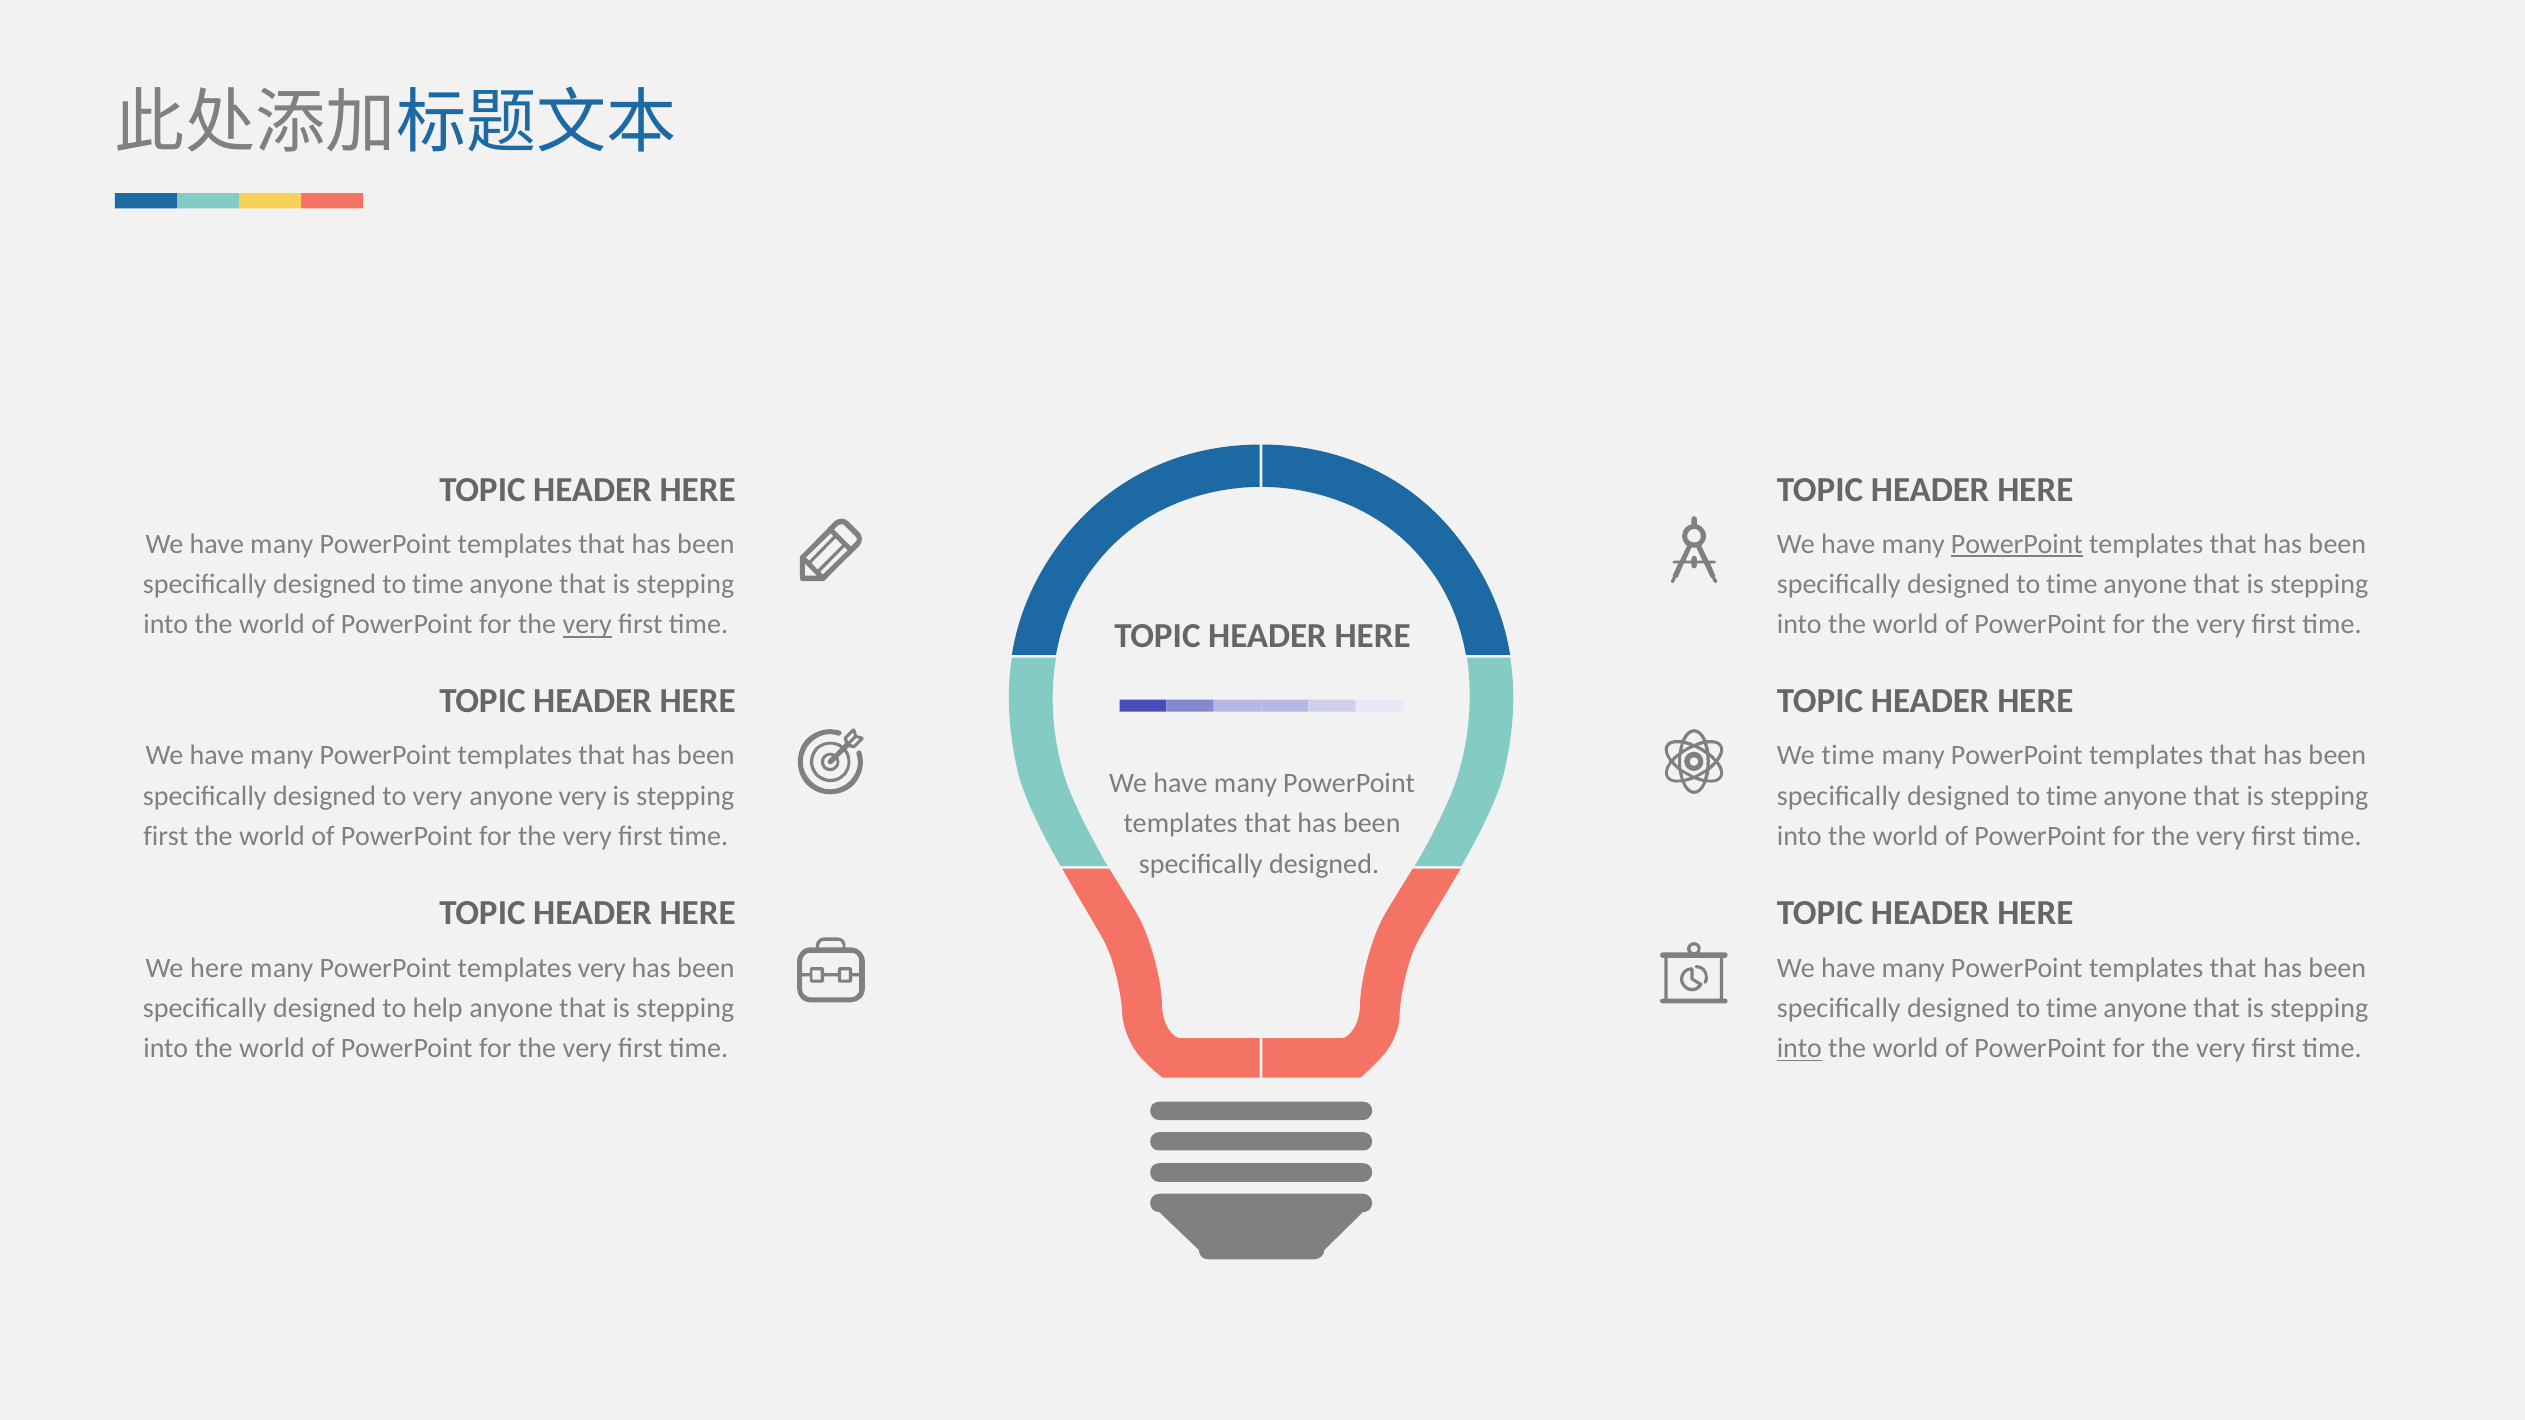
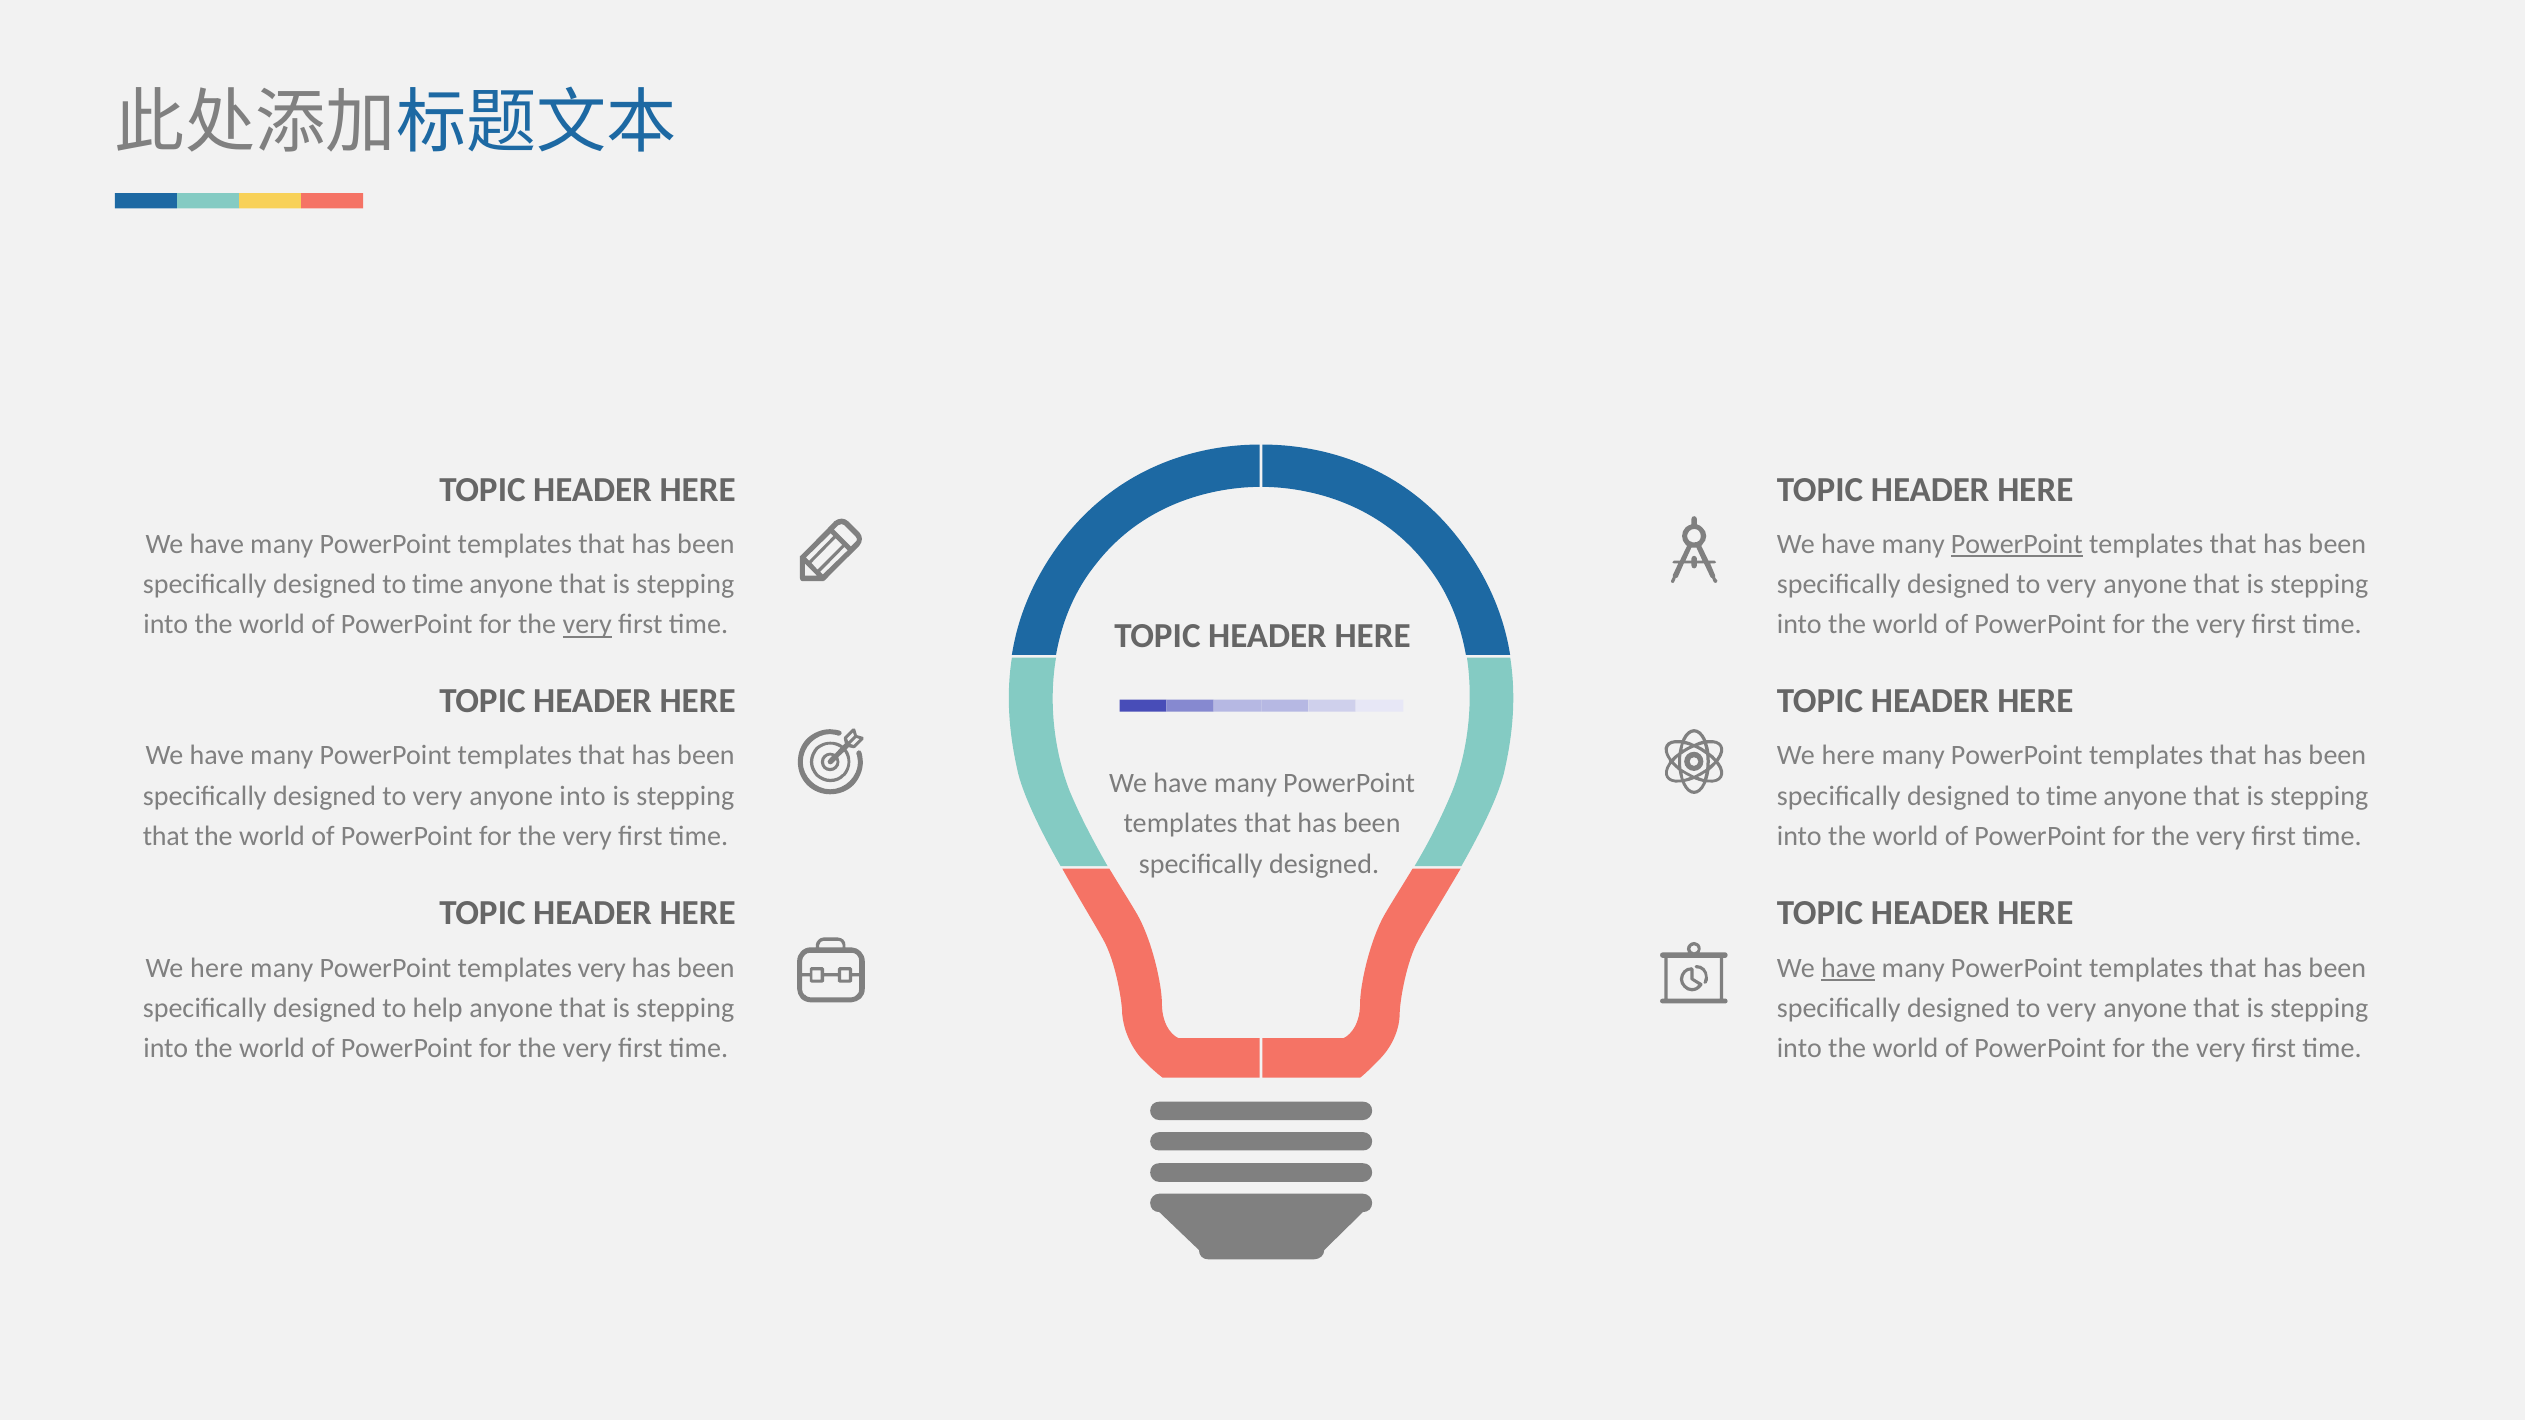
time: time -> very (2072, 585)
time: time -> here (1848, 756)
anyone very: very -> into (582, 796)
first: first -> that (166, 836)
have underline: none -> present (1848, 968)
time: time -> very (2072, 1008)
into underline: present -> none (1799, 1049)
